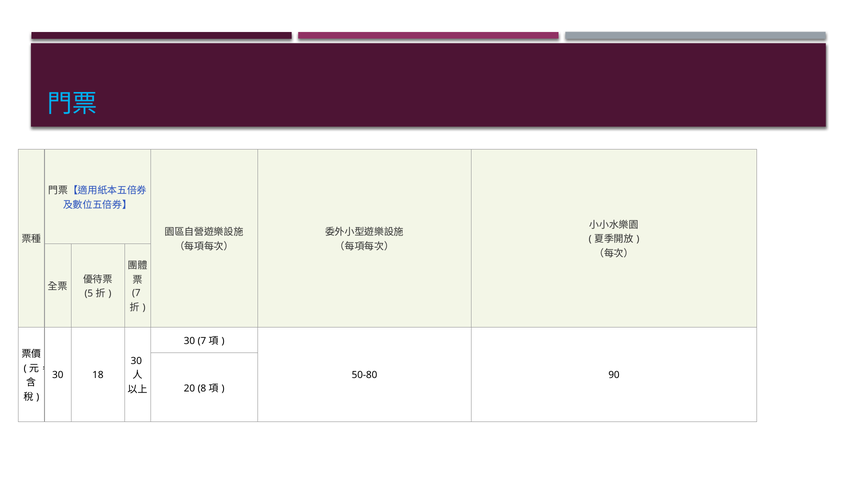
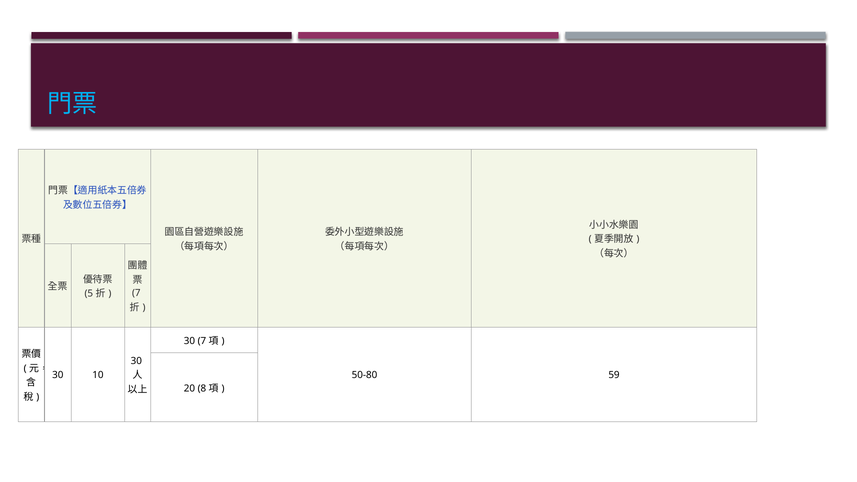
18: 18 -> 10 (98, 375)
90: 90 -> 59 (614, 375)
